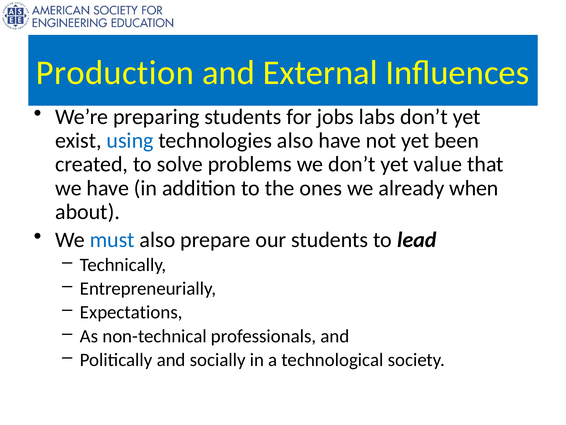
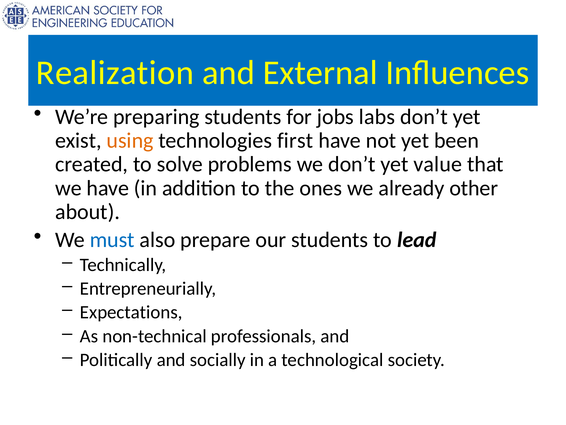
Production: Production -> Realization (115, 73)
using colour: blue -> orange (130, 140)
technologies also: also -> first (295, 140)
when: when -> other (474, 188)
